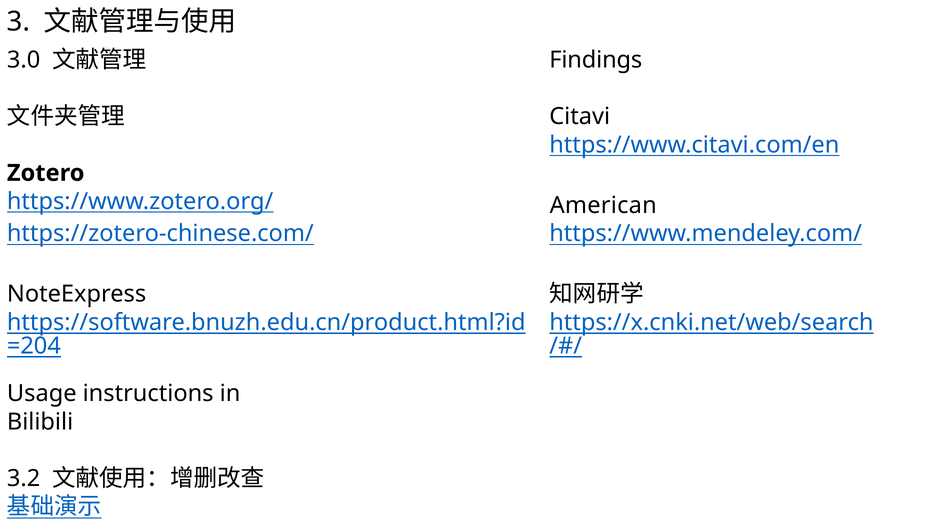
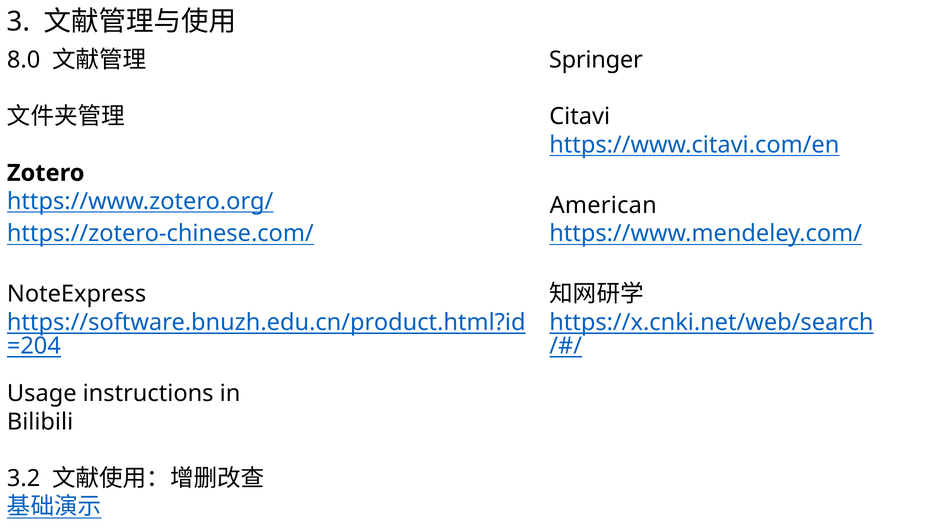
3.0: 3.0 -> 8.0 (24, 60)
Findings: Findings -> Springer (596, 60)
